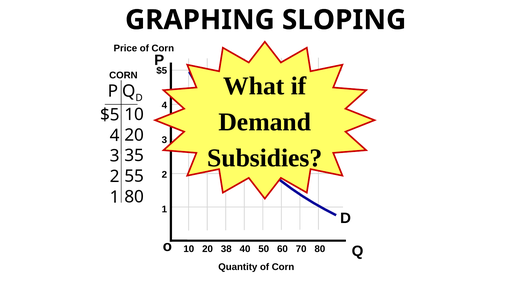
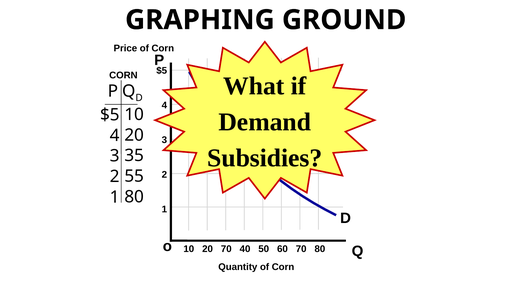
SLOPING: SLOPING -> GROUND (344, 20)
20 38: 38 -> 70 (226, 249)
